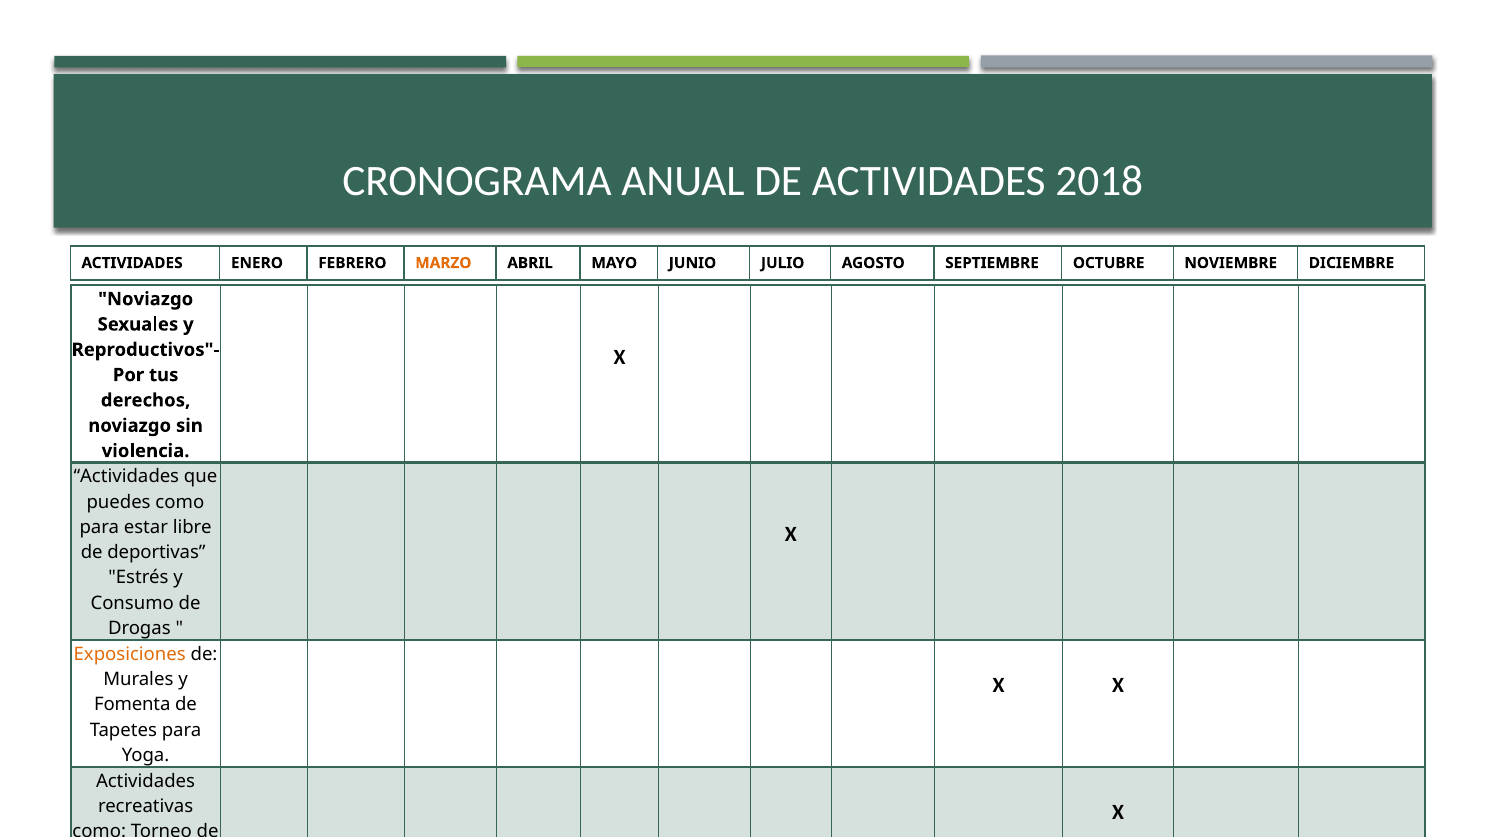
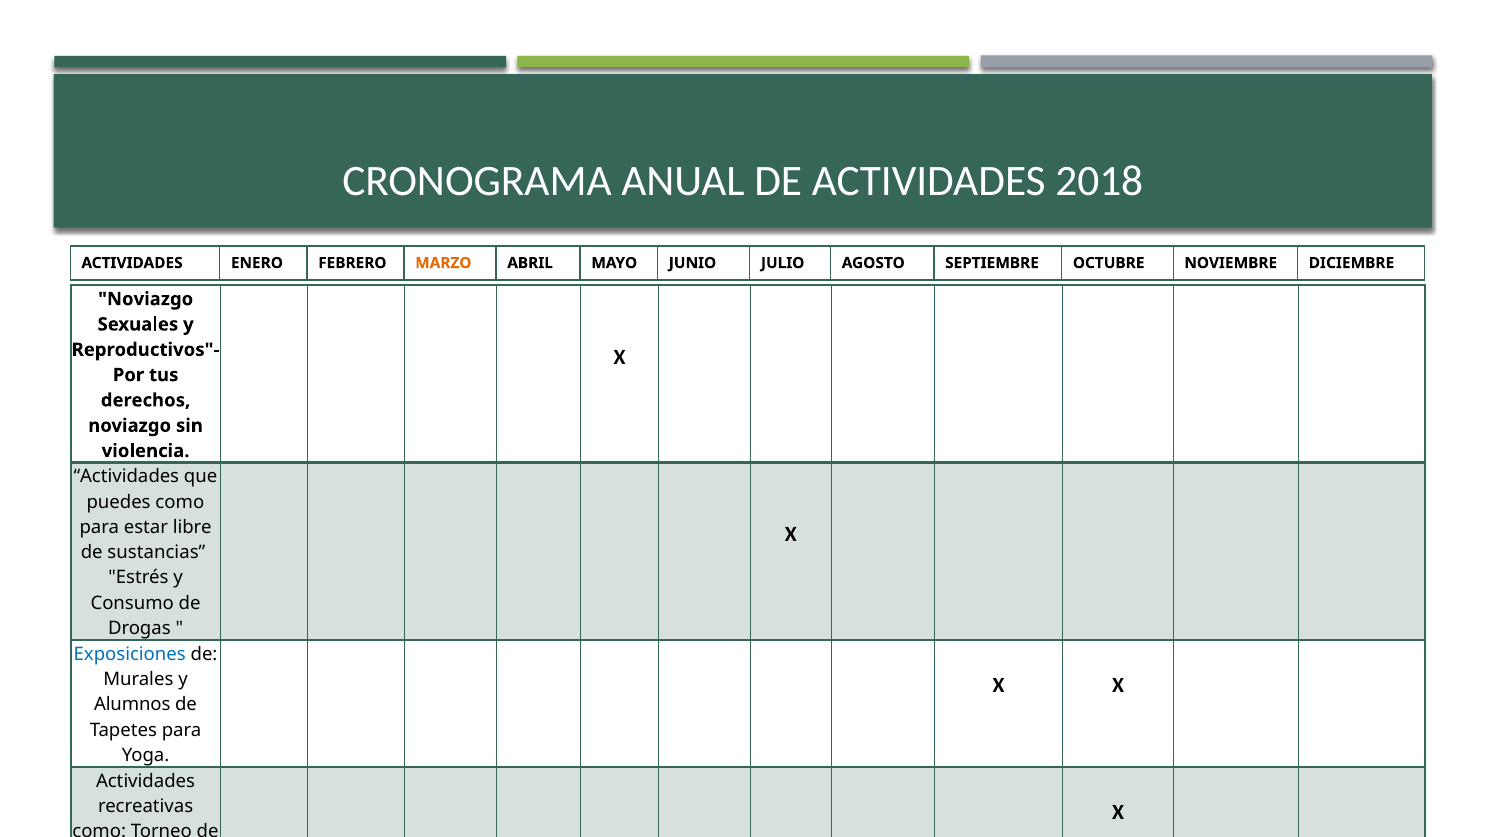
deportivas: deportivas -> sustancias (156, 552)
Exposiciones colour: orange -> blue (130, 654)
Fomenta: Fomenta -> Alumnos (132, 704)
